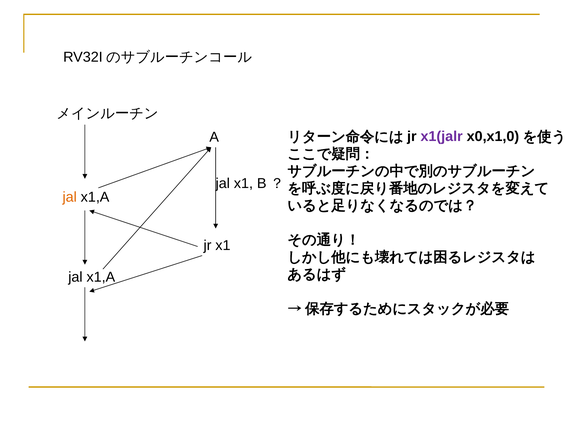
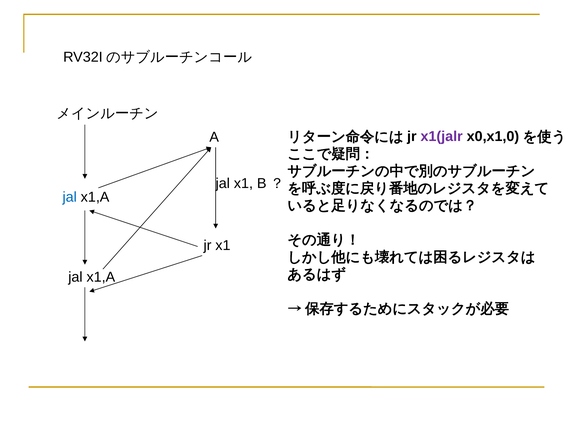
jal colour: orange -> blue (70, 197)
